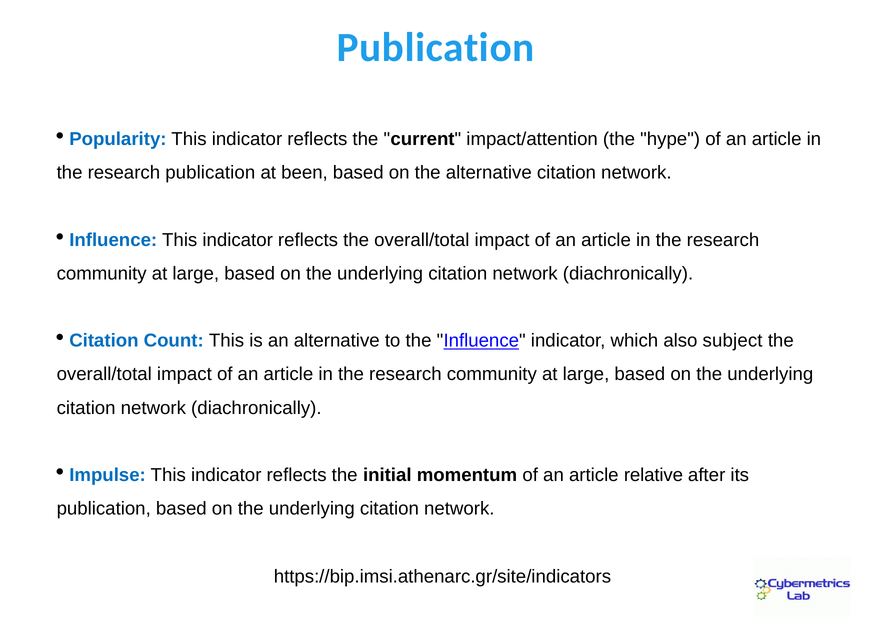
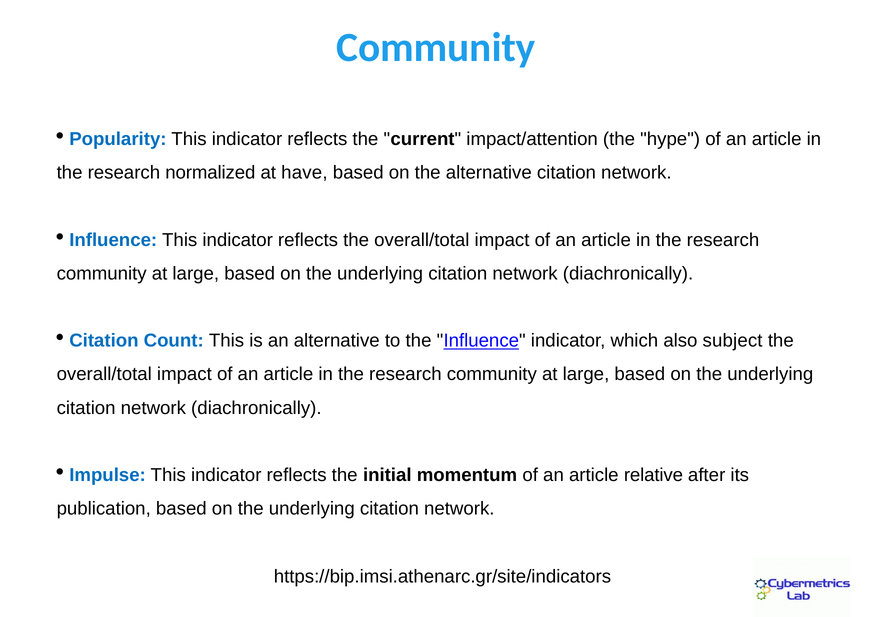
Publication: Publication -> Community (436, 48)
research publication: publication -> normalized (210, 173)
been: been -> have (304, 173)
